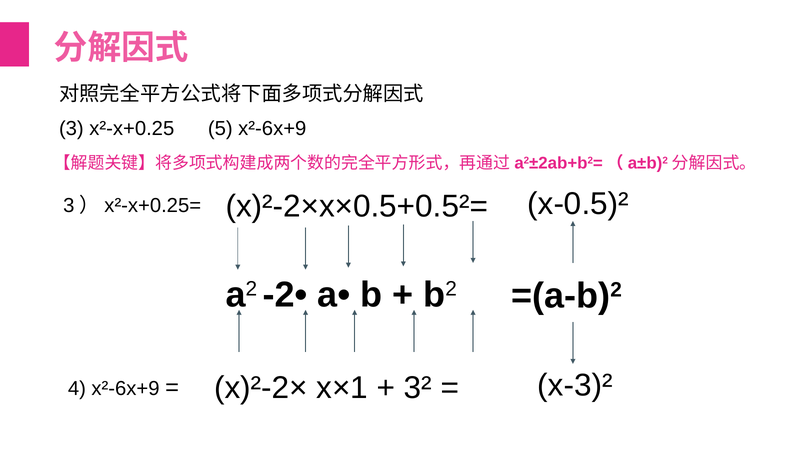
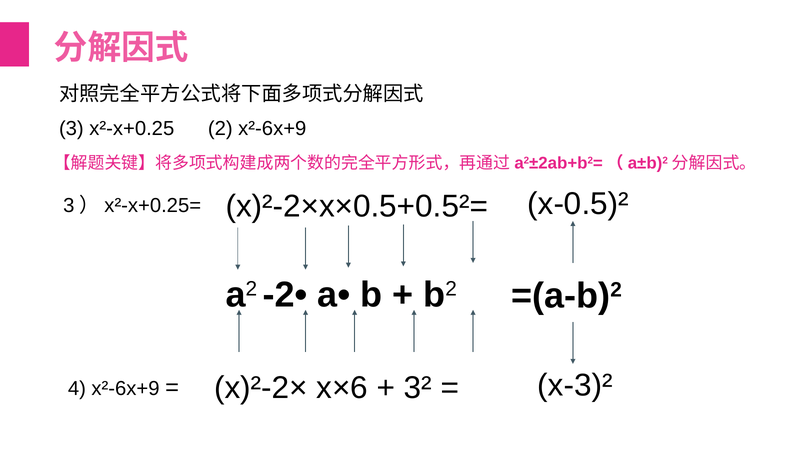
5: 5 -> 2 (220, 129)
x×1: x×1 -> x×6 (342, 389)
